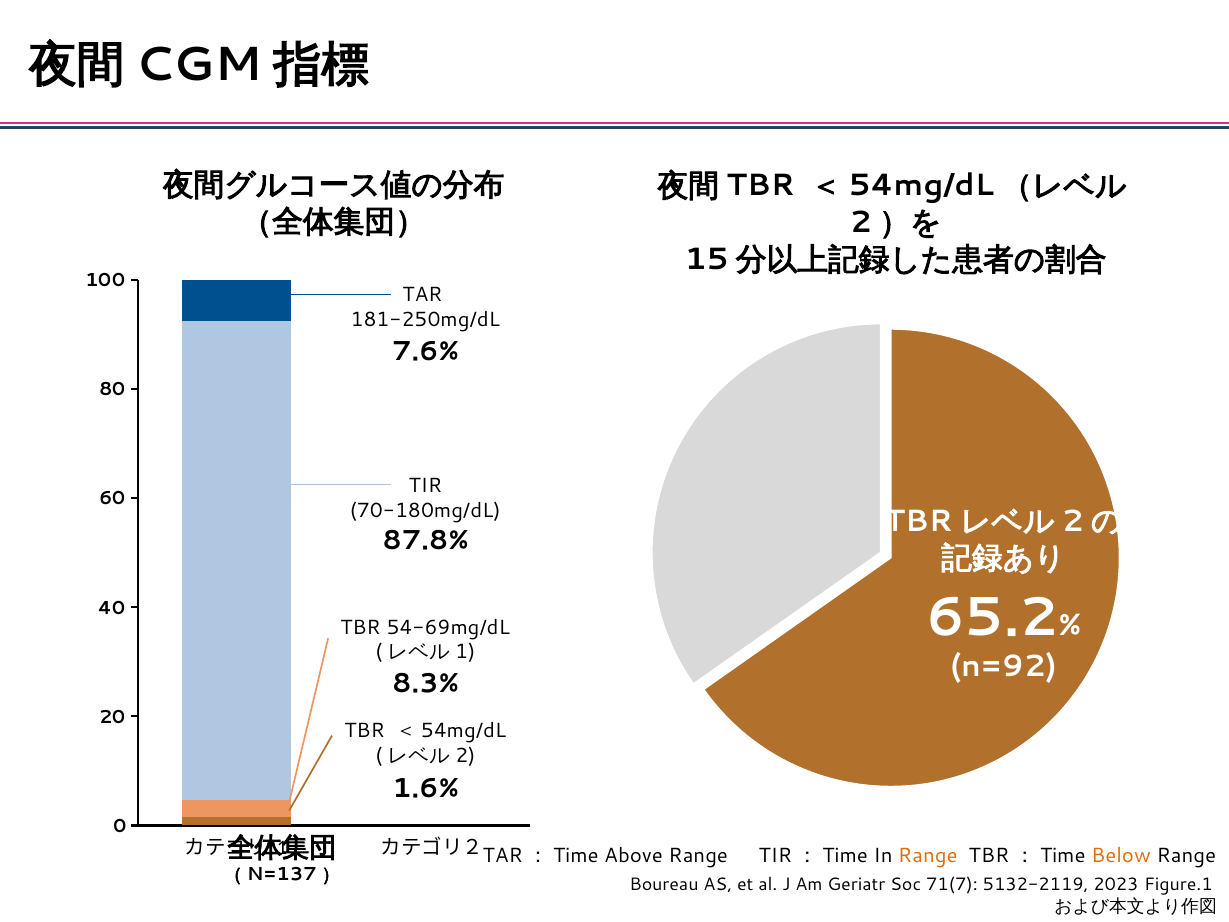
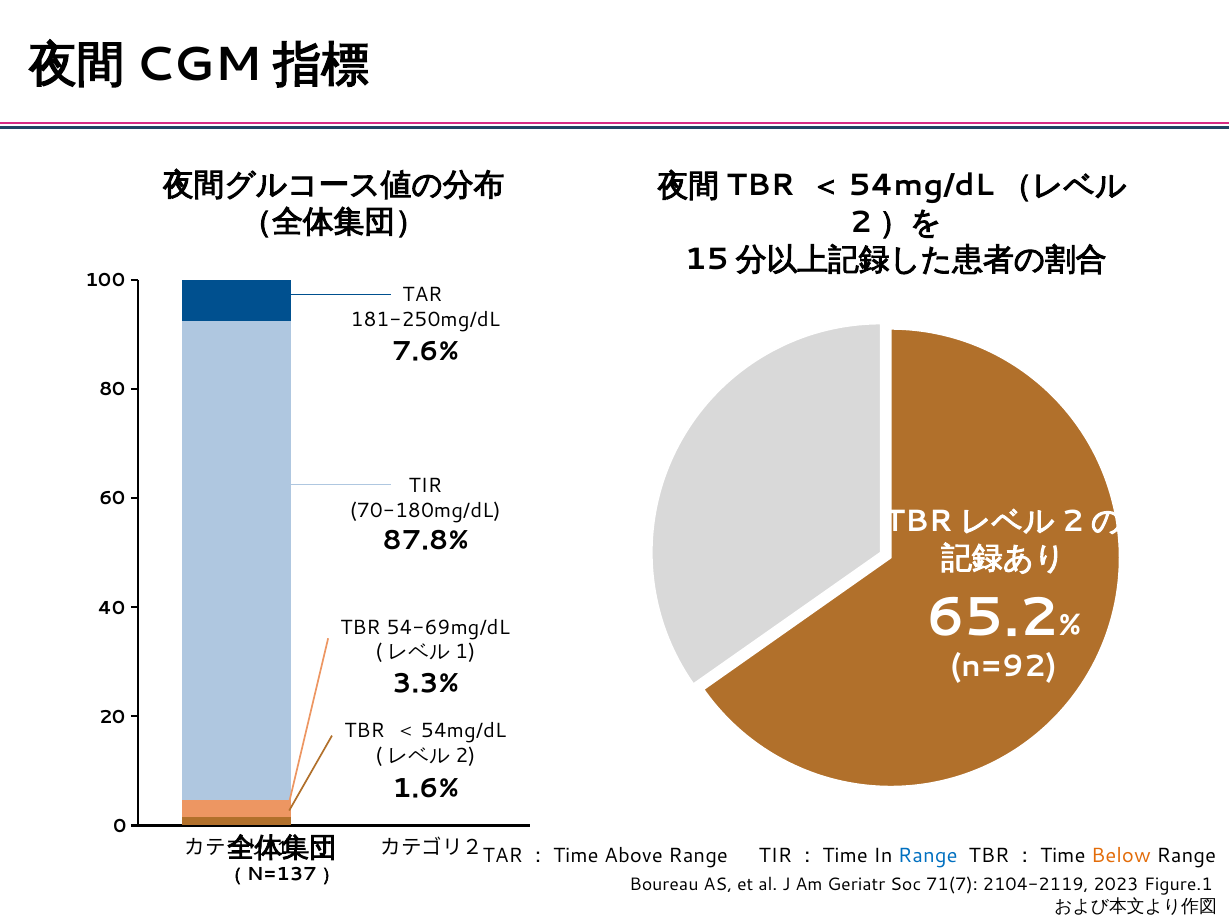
8.3%: 8.3% -> 3.3% (425, 683)
Range colour: orange -> blue (928, 856)
5132-2119: 5132-2119 -> 2104-2119 (1036, 885)
